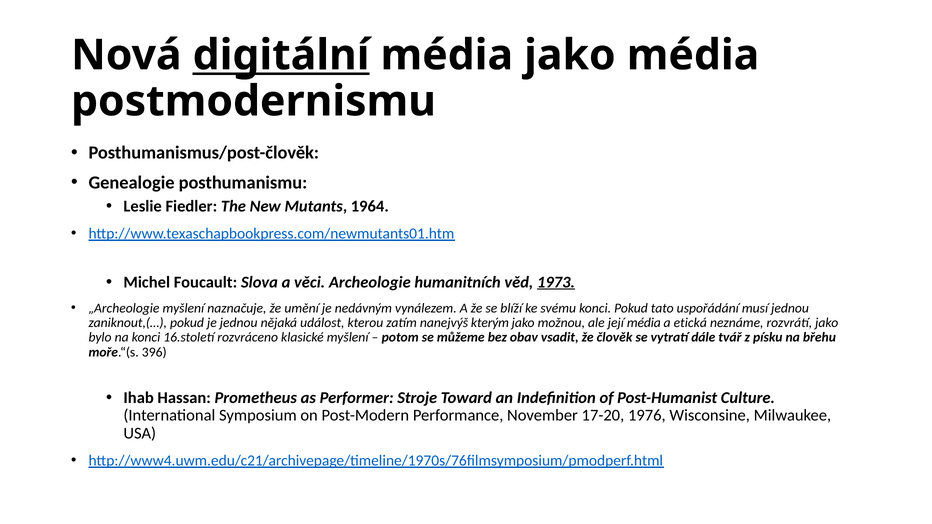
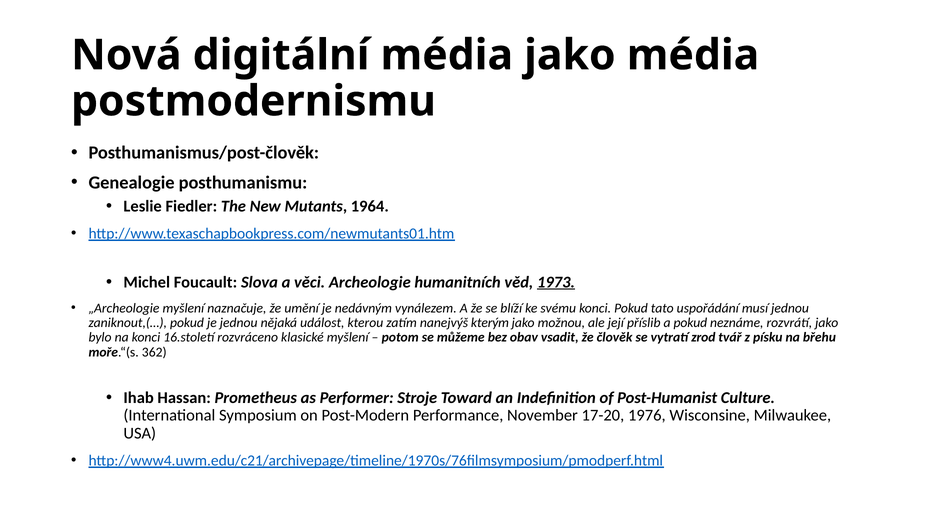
digitální underline: present -> none (281, 55)
její média: média -> příslib (644, 323)
a etická: etická -> pokud (690, 323)
dále: dále -> zrod (703, 338)
396: 396 -> 362 (154, 352)
